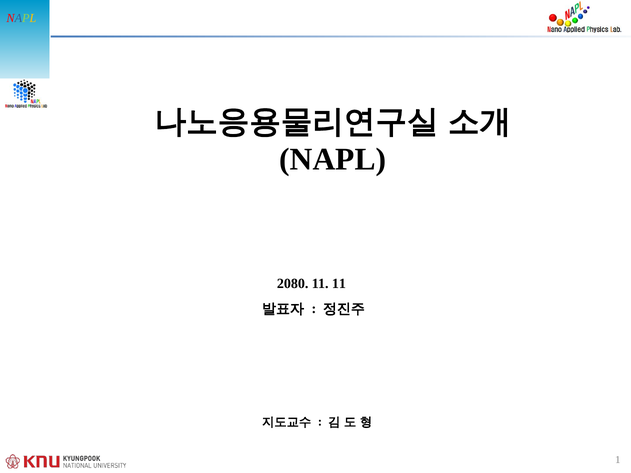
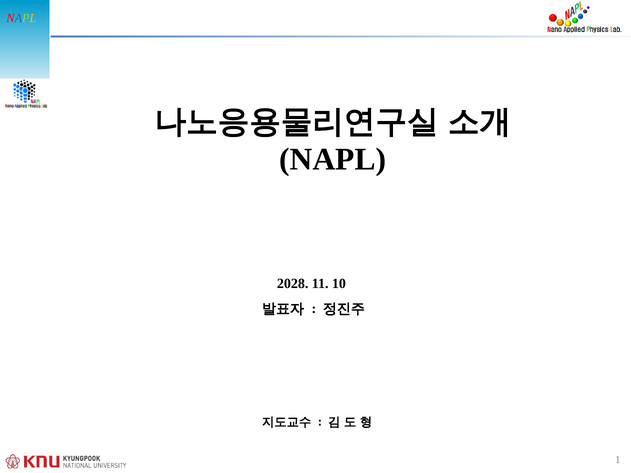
2080: 2080 -> 2028 (293, 284)
11 11: 11 -> 10 (339, 284)
